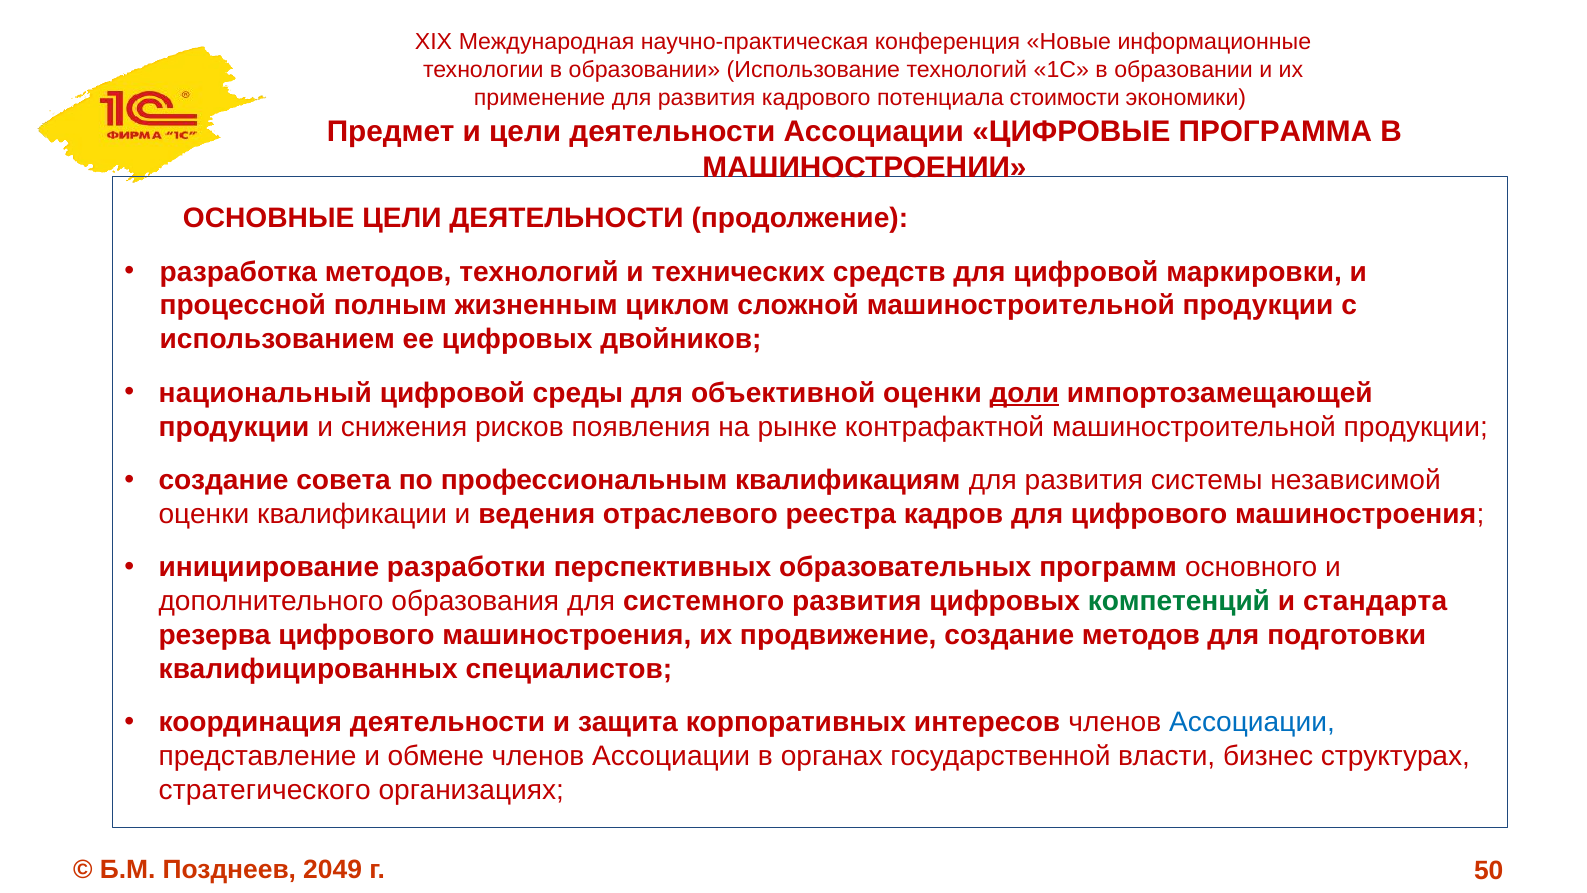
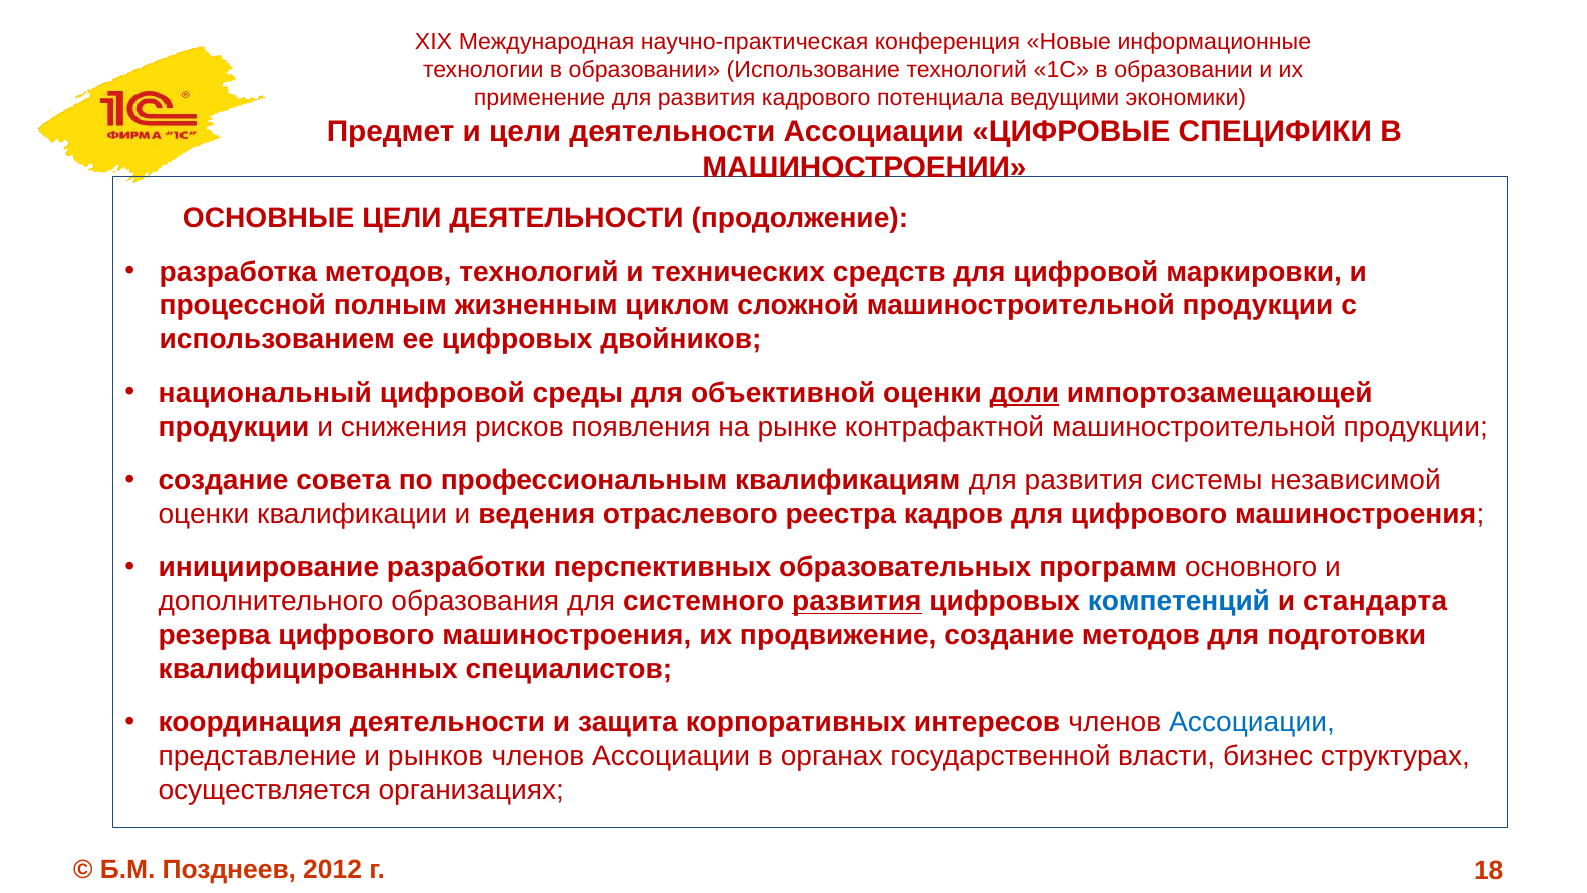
стоимости: стоимости -> ведущими (1065, 98)
ПРОГРАММА: ПРОГРАММА -> СПЕЦИФИКИ (1275, 131)
развития underline: none -> present (857, 601)
компетенций colour: green -> blue (1179, 601)
обмене: обмене -> рынков (436, 756)
стратегического: стратегического -> осуществляется (265, 790)
2049: 2049 -> 2012 (333, 870)
50: 50 -> 18 (1489, 870)
